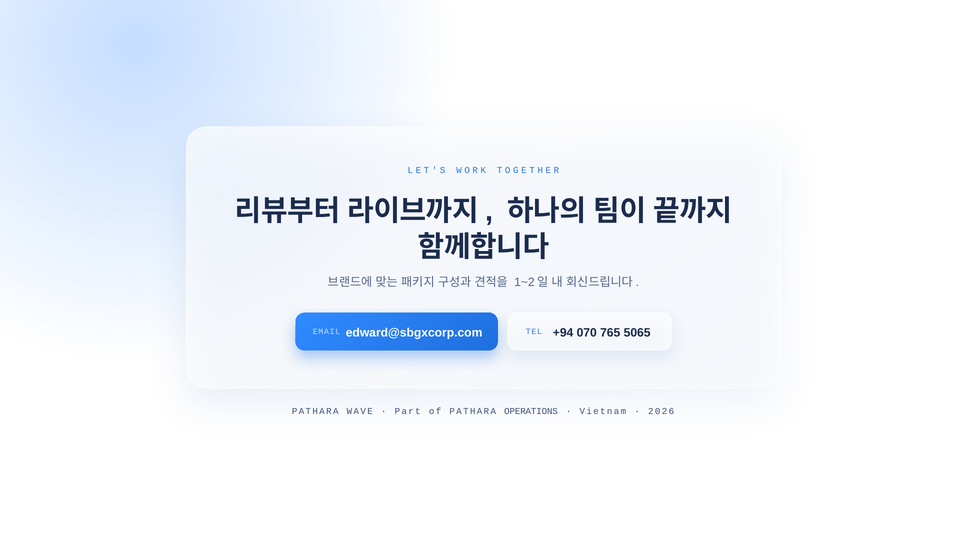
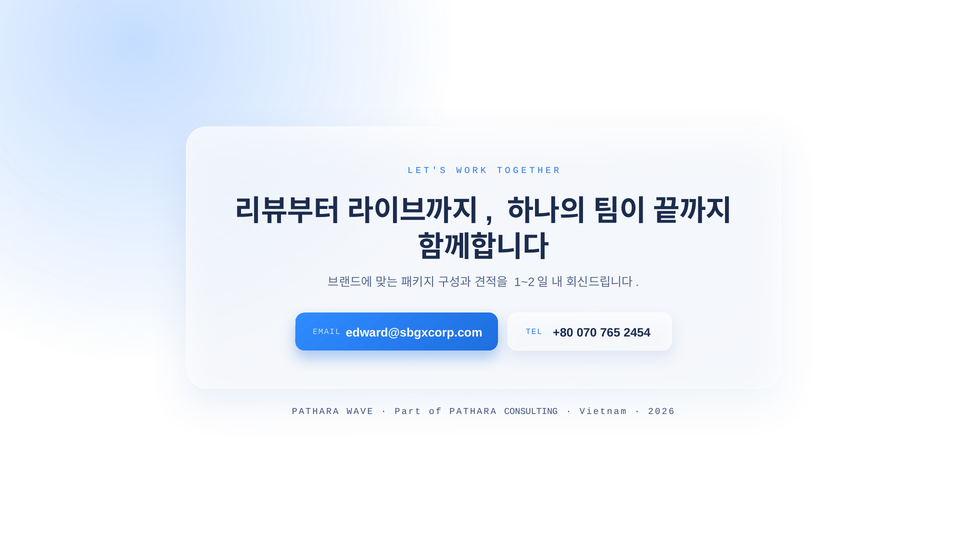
+94: +94 -> +80 (563, 333)
5065: 5065 -> 2454 (637, 333)
OPERATIONS: OPERATIONS -> CONSULTING (531, 411)
